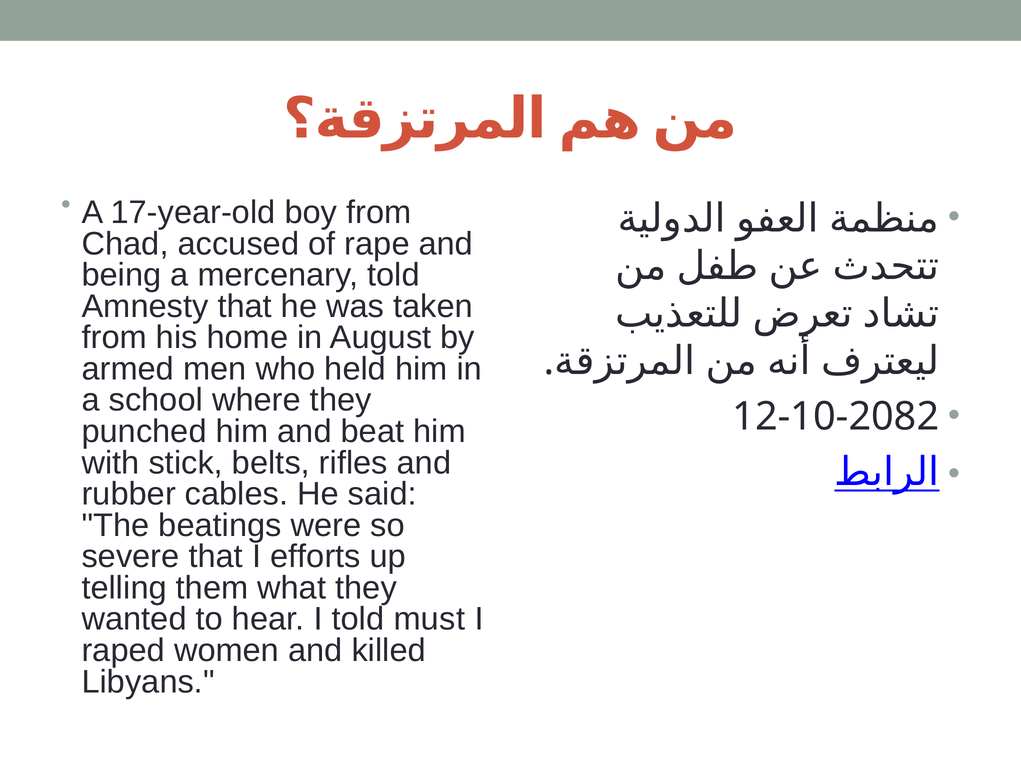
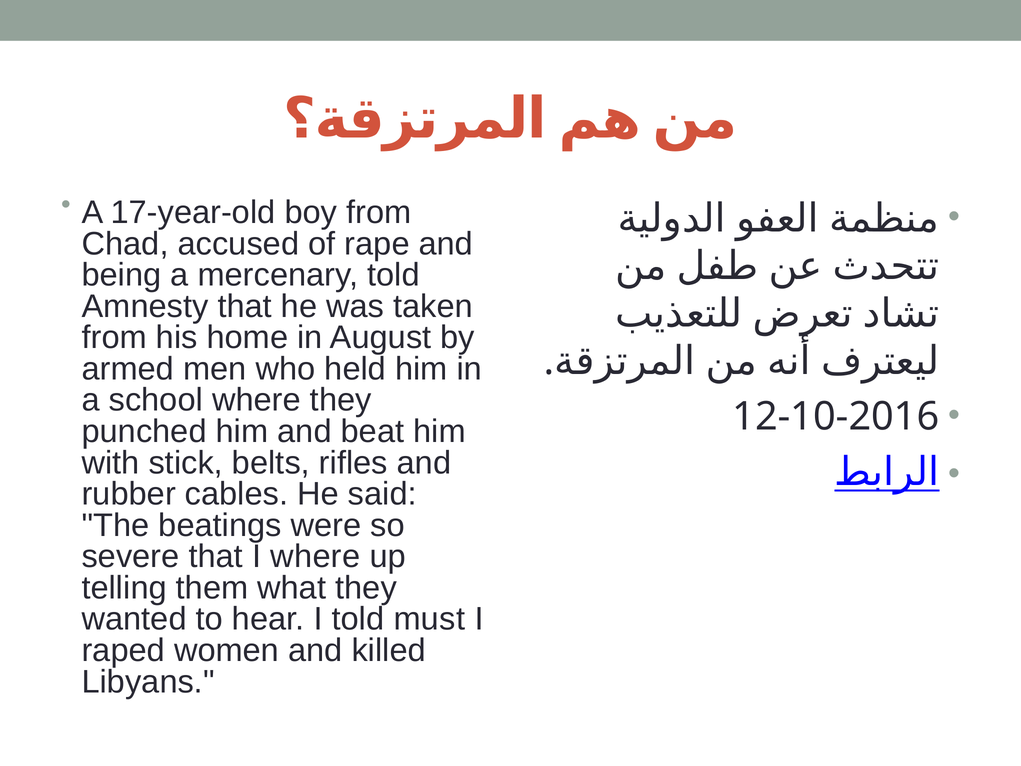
12-10-2082: 12-10-2082 -> 12-10-2016 (836, 417)
I efforts: efforts -> where (315, 556)
